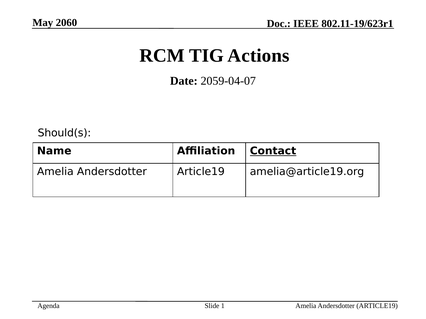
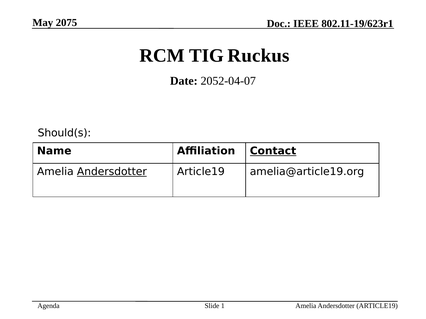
2060: 2060 -> 2075 (66, 23)
Actions: Actions -> Ruckus (259, 56)
2059-04-07: 2059-04-07 -> 2052-04-07 (228, 81)
Andersdotter underline: none -> present (112, 172)
